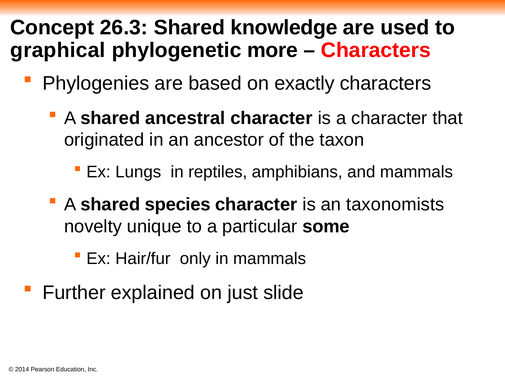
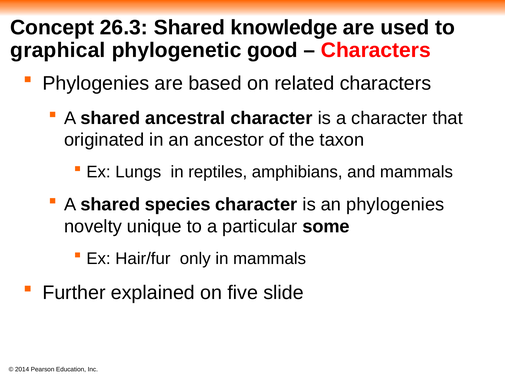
more: more -> good (272, 50)
exactly: exactly -> related (304, 83)
an taxonomists: taxonomists -> phylogenies (395, 205)
just: just -> five (243, 293)
